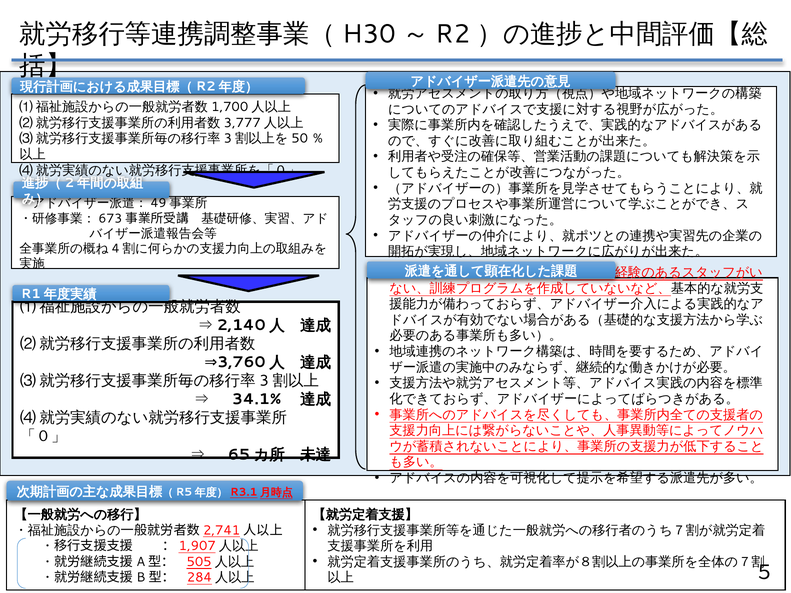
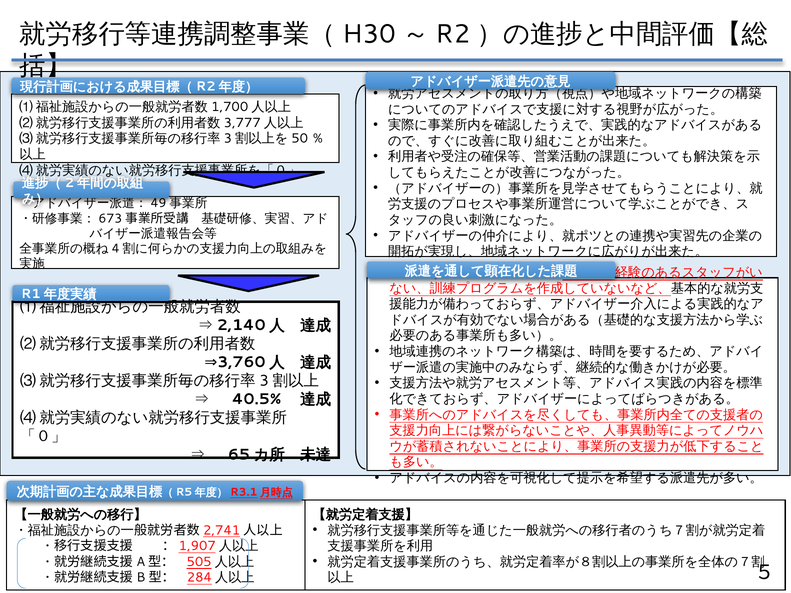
34.1%: 34.1% -> 40.5% (257, 399)
